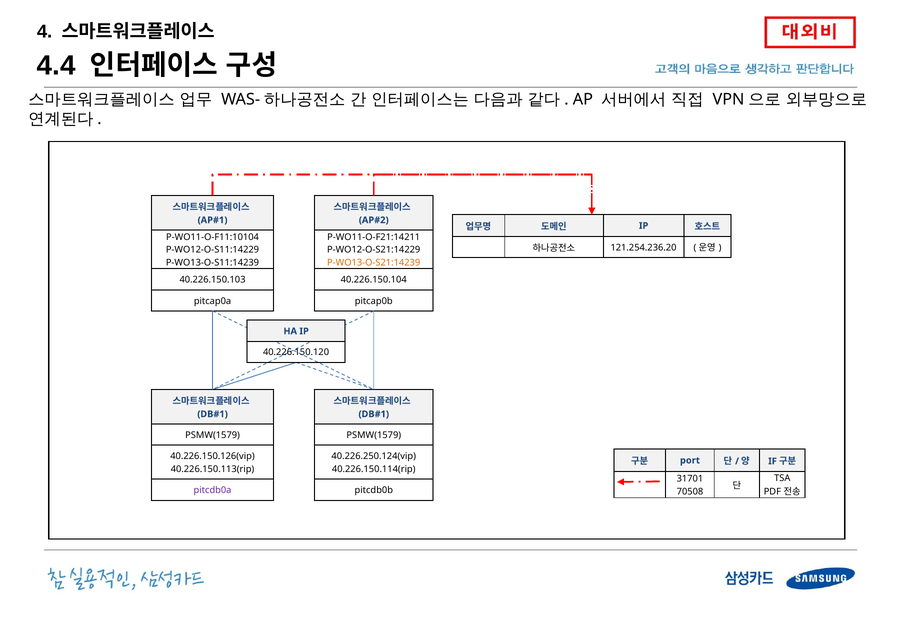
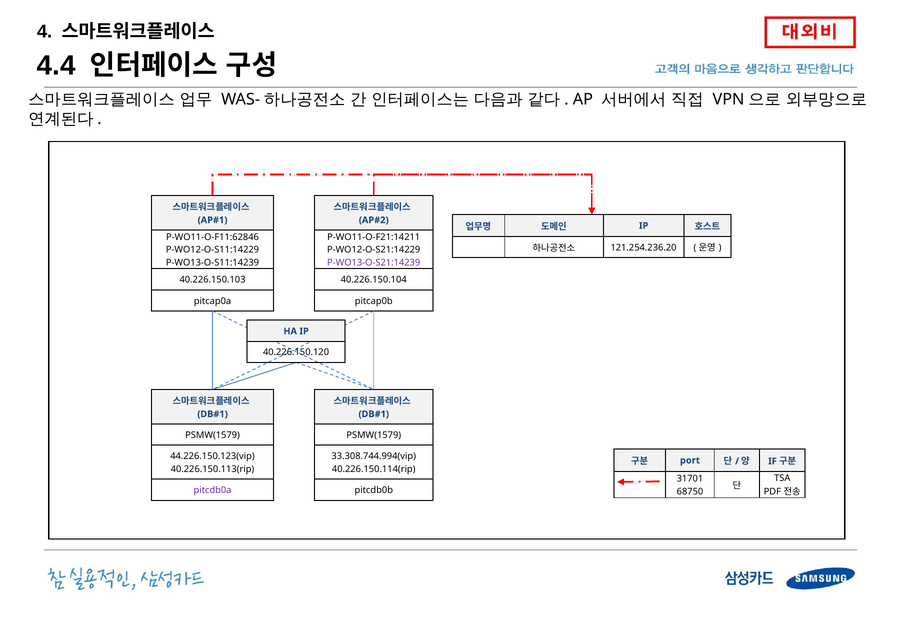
P-WO11-O-F11:10104: P-WO11-O-F11:10104 -> P-WO11-O-F11:62846 (212, 237)
P-WO13-O-S21:14239 colour: orange -> purple (374, 263)
40.226.150.126(vip: 40.226.150.126(vip -> 44.226.150.123(vip (212, 457)
40.226.250.124(vip: 40.226.250.124(vip -> 33.308.744.994(vip (374, 457)
70508: 70508 -> 68750 (690, 492)
